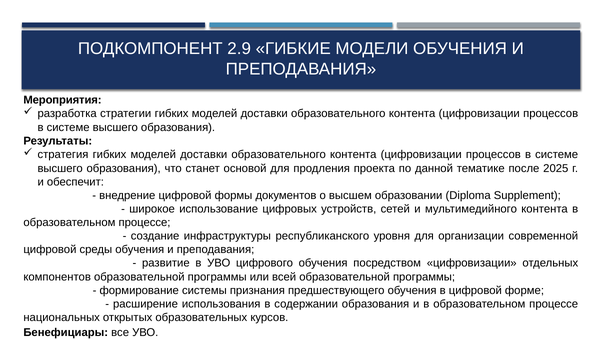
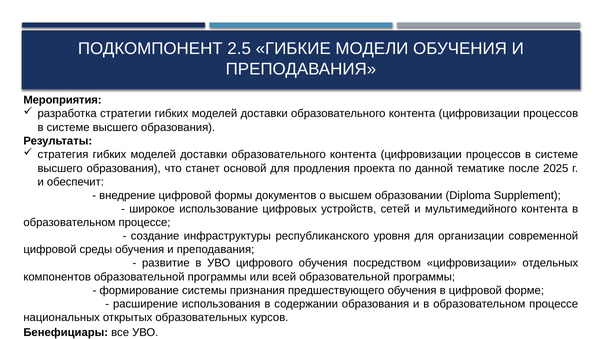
2.9: 2.9 -> 2.5 (239, 49)
